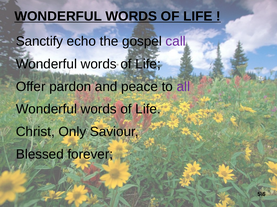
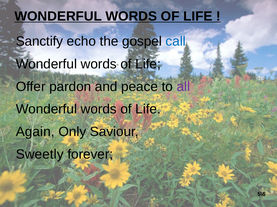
call colour: purple -> blue (176, 41)
Christ: Christ -> Again (35, 132)
Blessed: Blessed -> Sweetly (40, 155)
